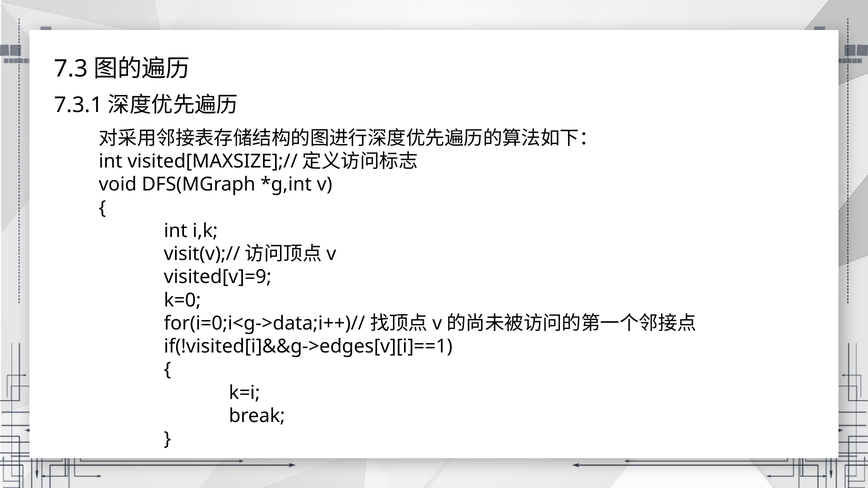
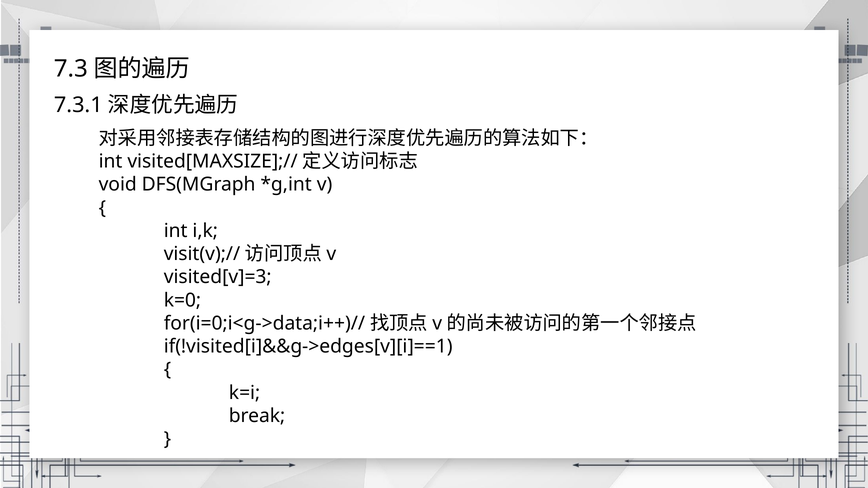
visited[v]=9: visited[v]=9 -> visited[v]=3 (218, 277)
